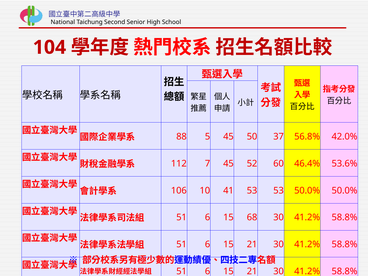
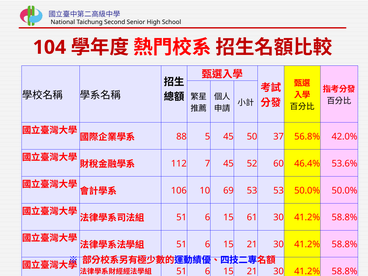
10 41: 41 -> 69 (228, 190)
68: 68 -> 61 (252, 217)
